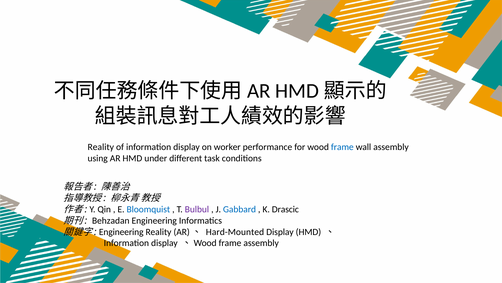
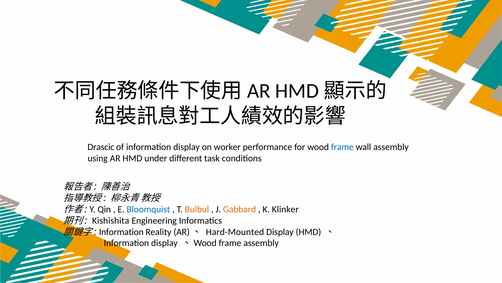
Reality: Reality -> Drascic (101, 147)
Bulbul colour: purple -> orange (197, 209)
Gabbard colour: blue -> orange (240, 209)
Drascic: Drascic -> Klinker (285, 209)
Behzadan: Behzadan -> Kishishita (111, 220)
Engineering: Engineering -> Information (121, 231)
